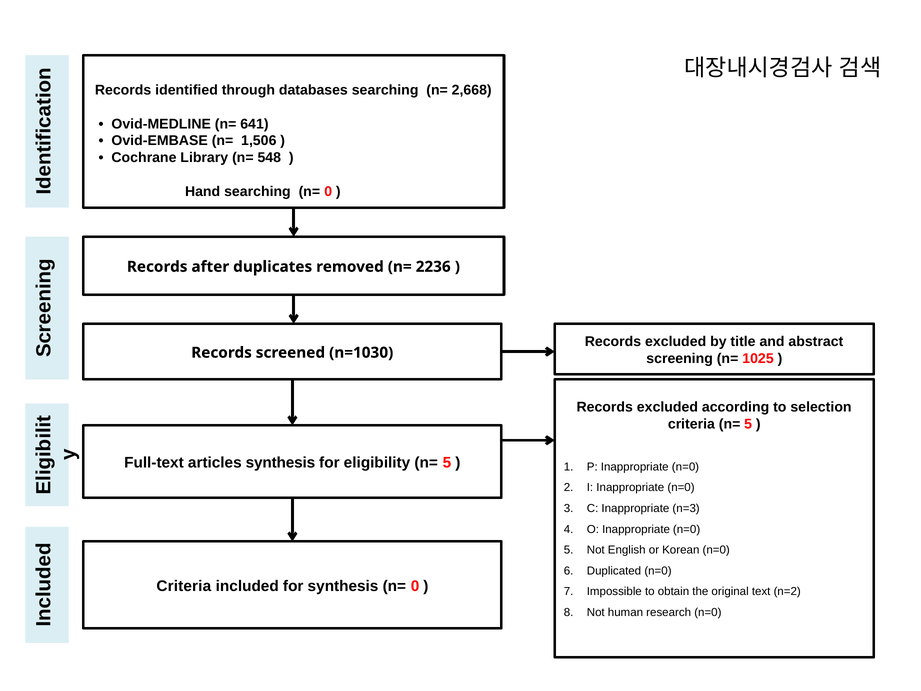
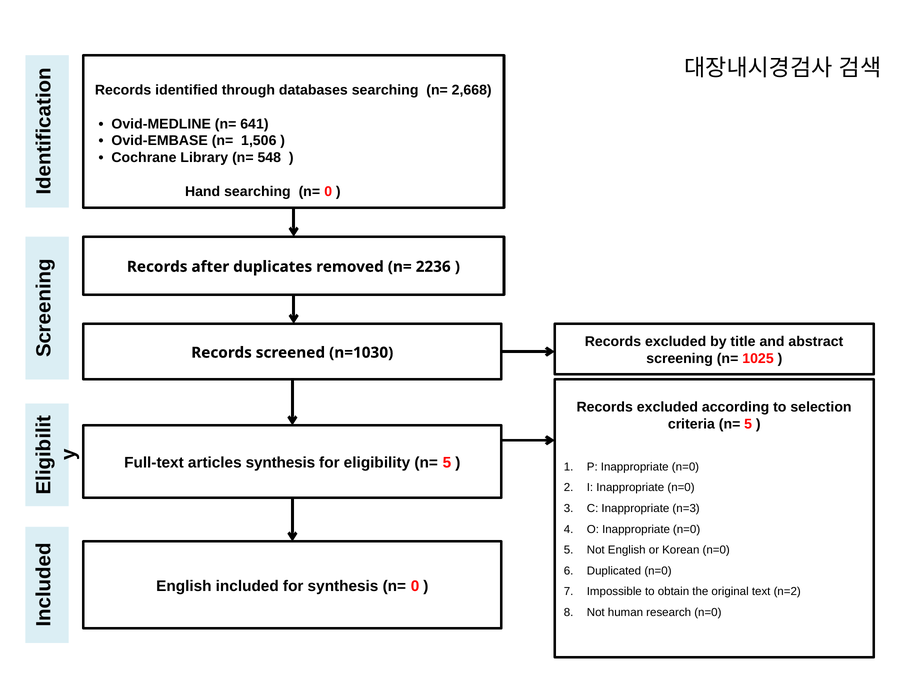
Criteria: Criteria -> English (184, 586)
